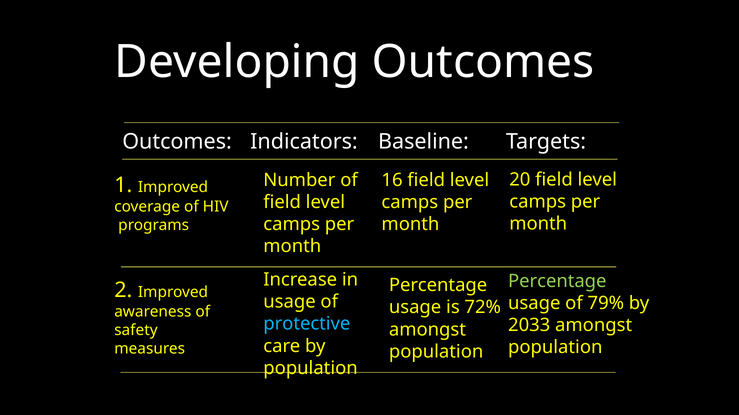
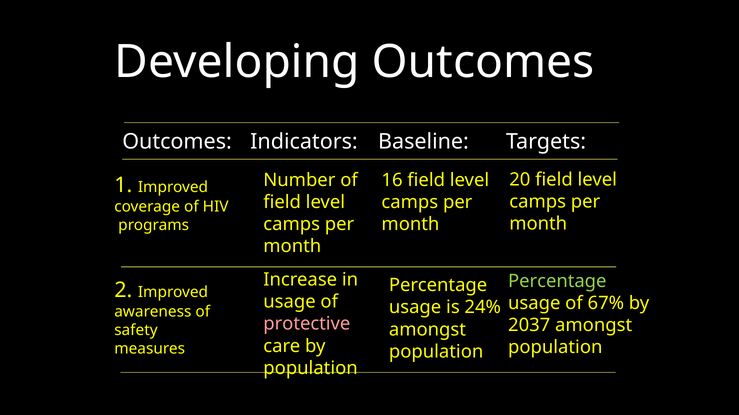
79%: 79% -> 67% (606, 304)
72%: 72% -> 24% (483, 308)
protective colour: light blue -> pink (307, 324)
2033: 2033 -> 2037 (529, 326)
